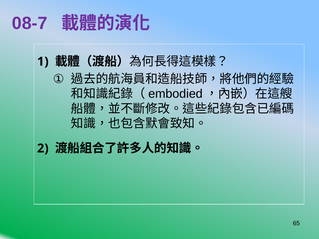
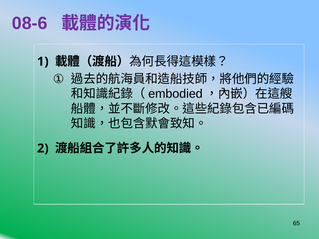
08-7: 08-7 -> 08-6 (30, 23)
